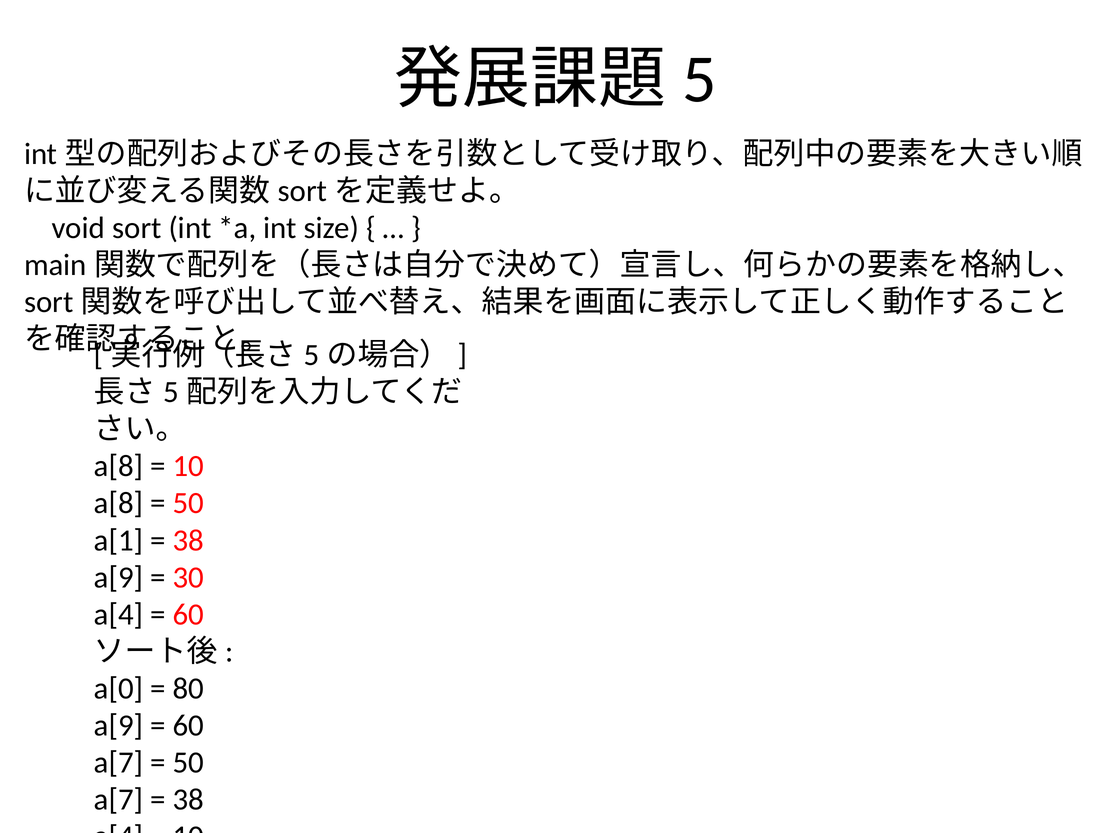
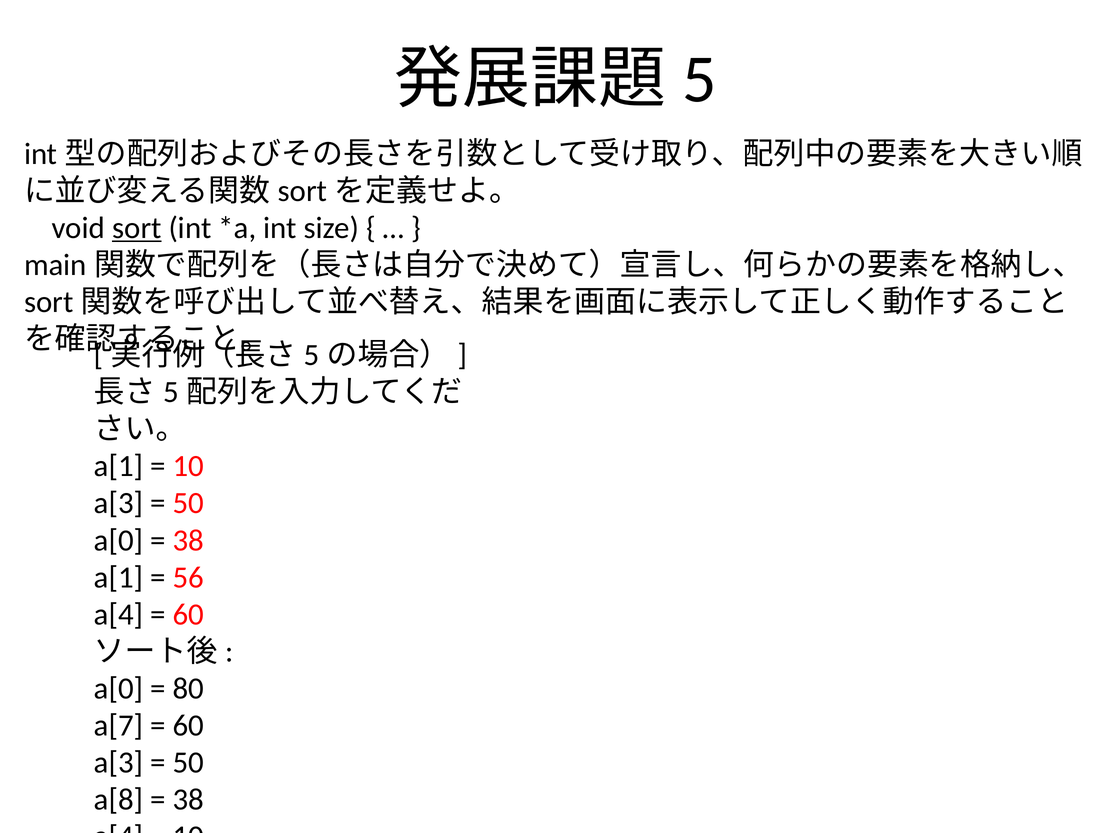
sort underline: none -> present (137, 228)
a[8: a[8 -> a[1 (119, 466)
a[8: a[8 -> a[3 (119, 503)
a[1: a[1 -> a[0 (119, 540)
a[9: a[9 -> a[1 (119, 578)
30: 30 -> 56 (188, 578)
a[9: a[9 -> a[7 (119, 726)
a[7: a[7 -> a[3 (119, 763)
a[7: a[7 -> a[8 (119, 800)
